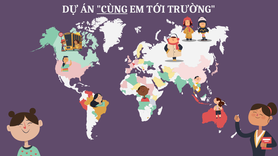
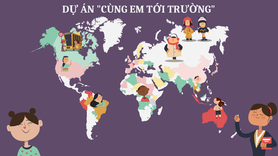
CÙNG underline: present -> none (112, 9)
